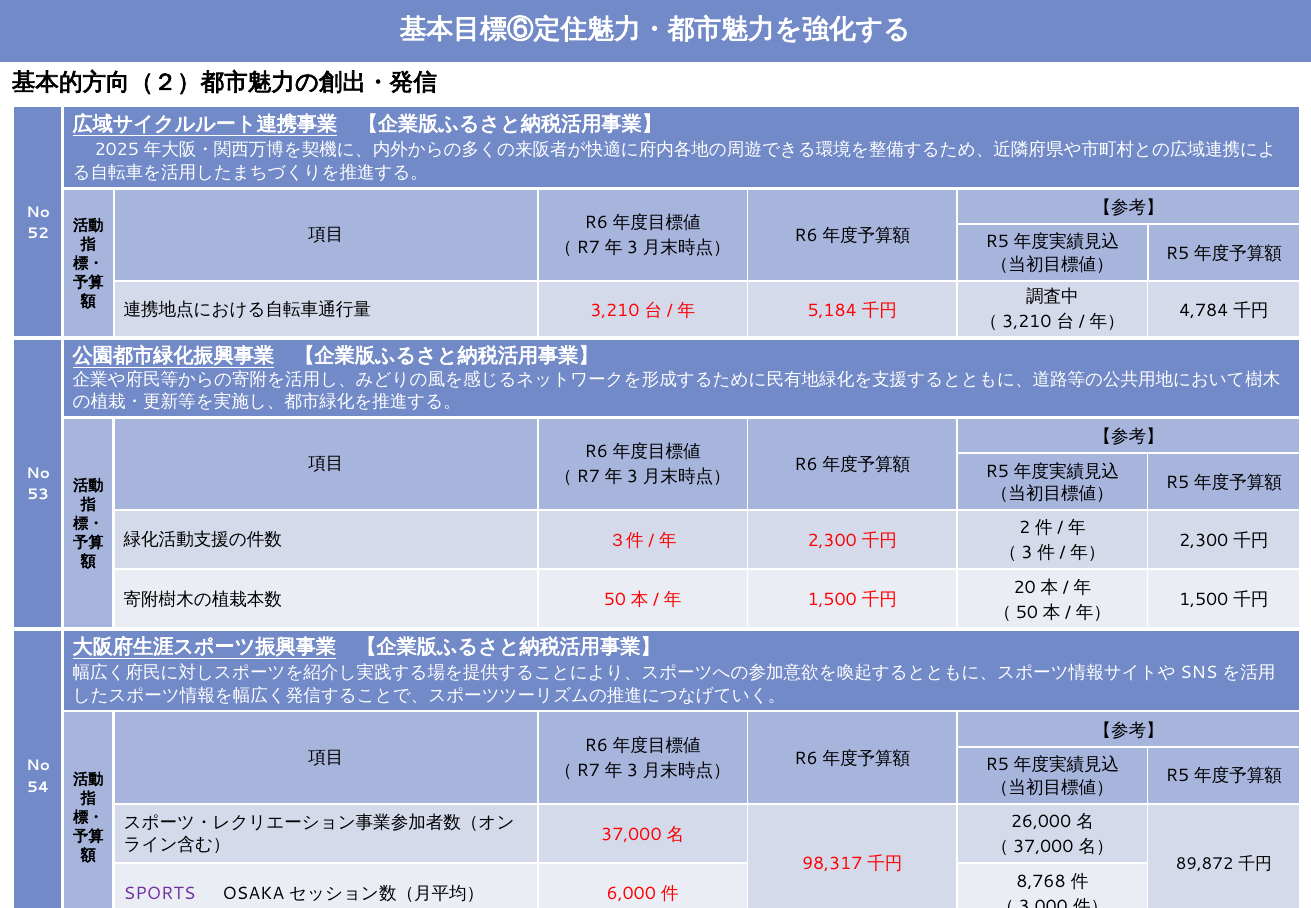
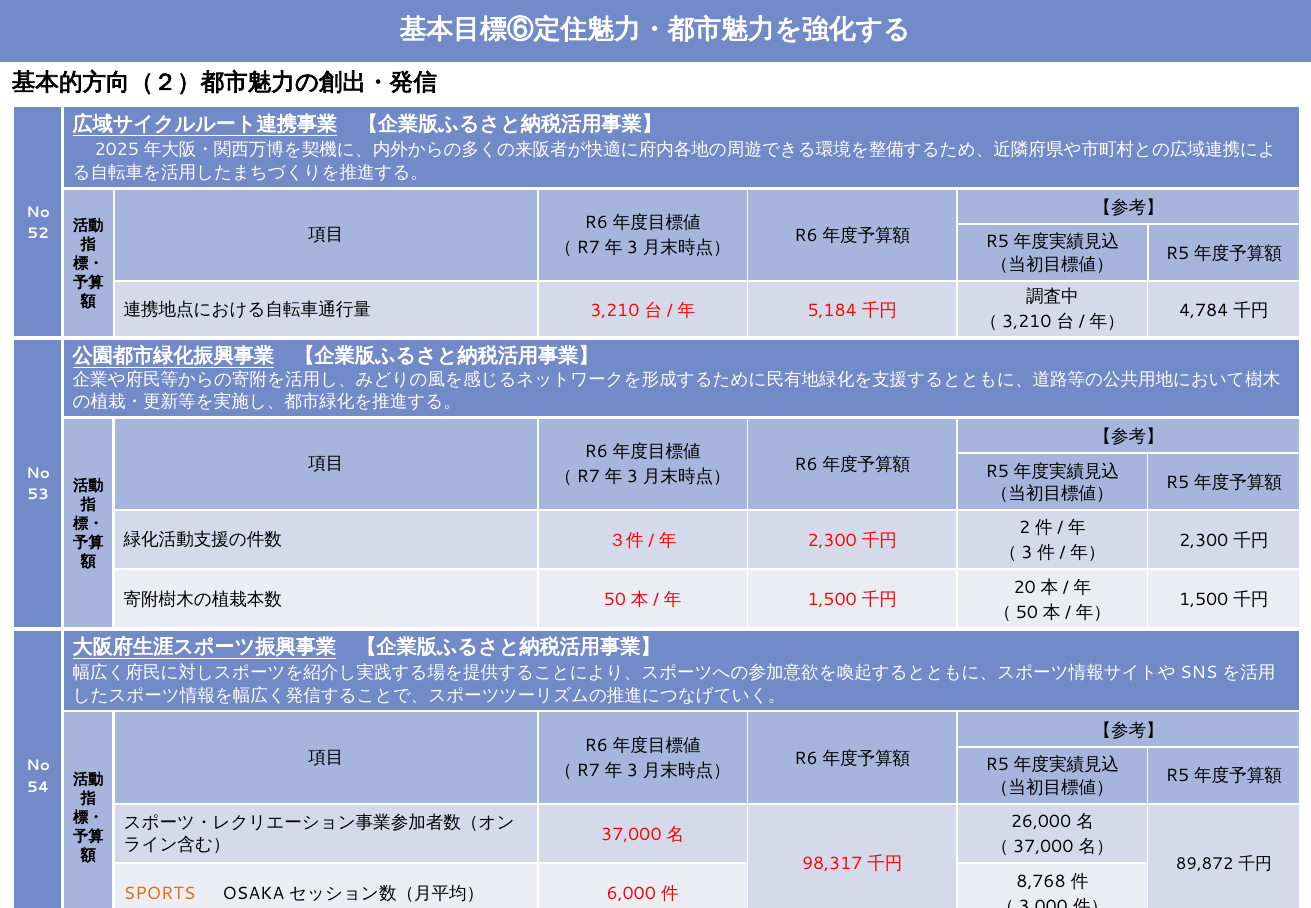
SPORTS colour: purple -> orange (160, 893)
